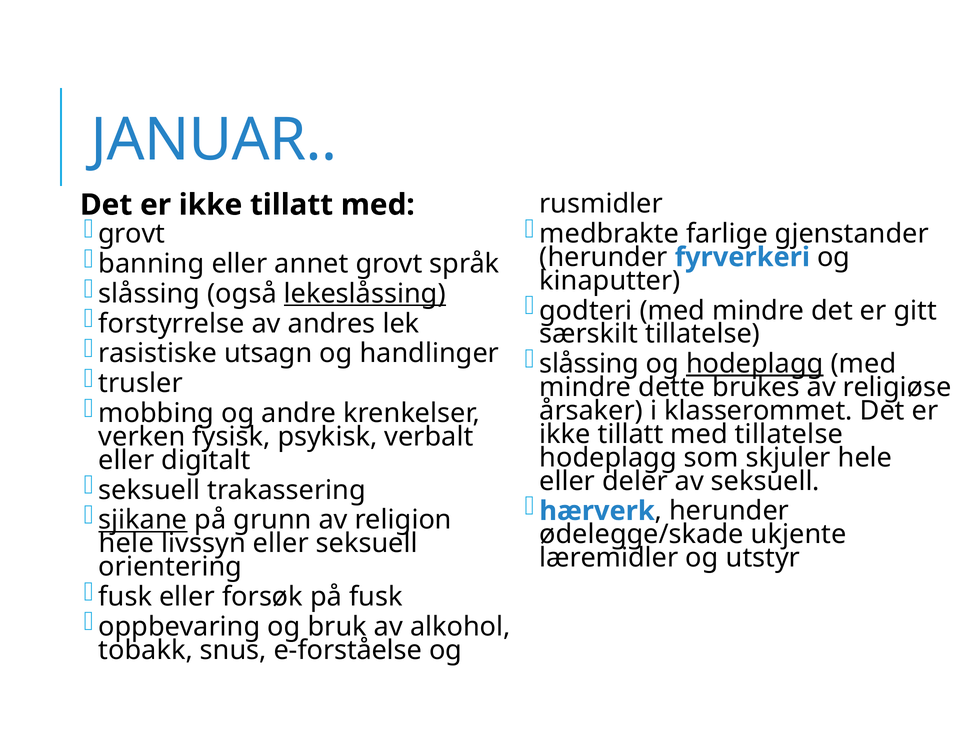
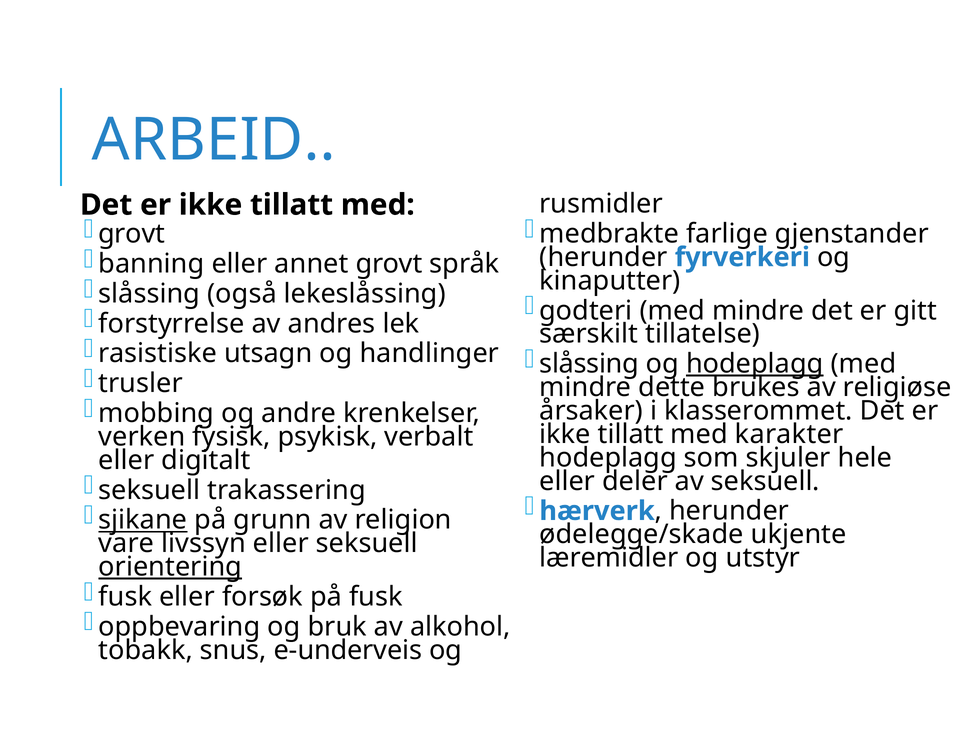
JANUAR: JANUAR -> ARBEID (214, 140)
lekeslåssing underline: present -> none (365, 294)
med tillatelse: tillatelse -> karakter (789, 434)
hele: hele -> vare (126, 543)
orientering underline: none -> present (170, 567)
e-forståelse: e-forståelse -> e-underveis (348, 650)
